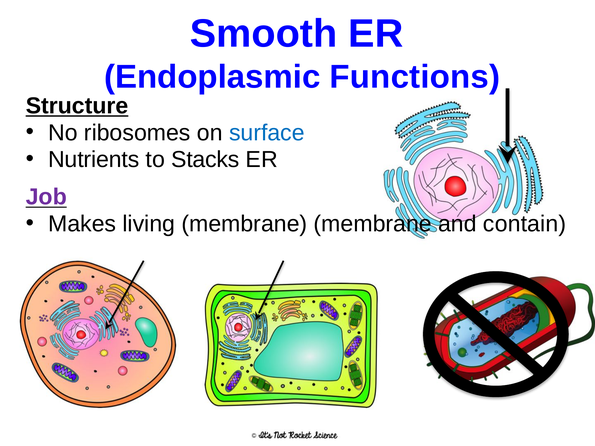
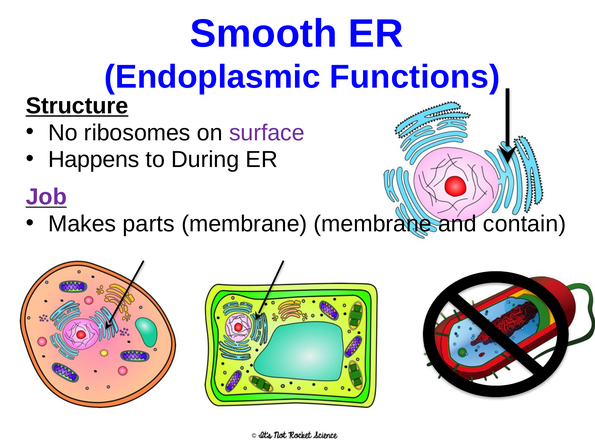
surface colour: blue -> purple (267, 133)
Nutrients: Nutrients -> Happens (94, 160)
Stacks: Stacks -> During (205, 160)
living: living -> parts (149, 224)
